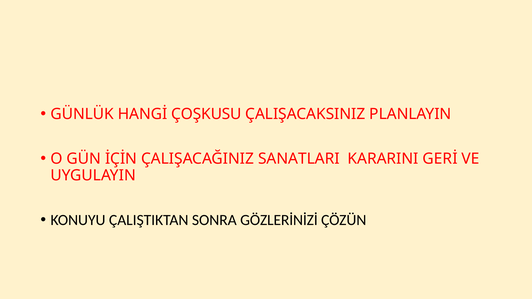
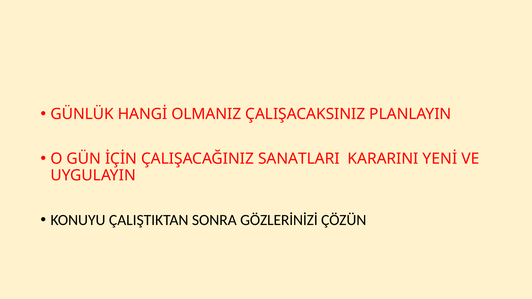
ÇOŞKUSU: ÇOŞKUSU -> OLMANIZ (206, 114)
GERİ: GERİ -> YENİ (440, 159)
